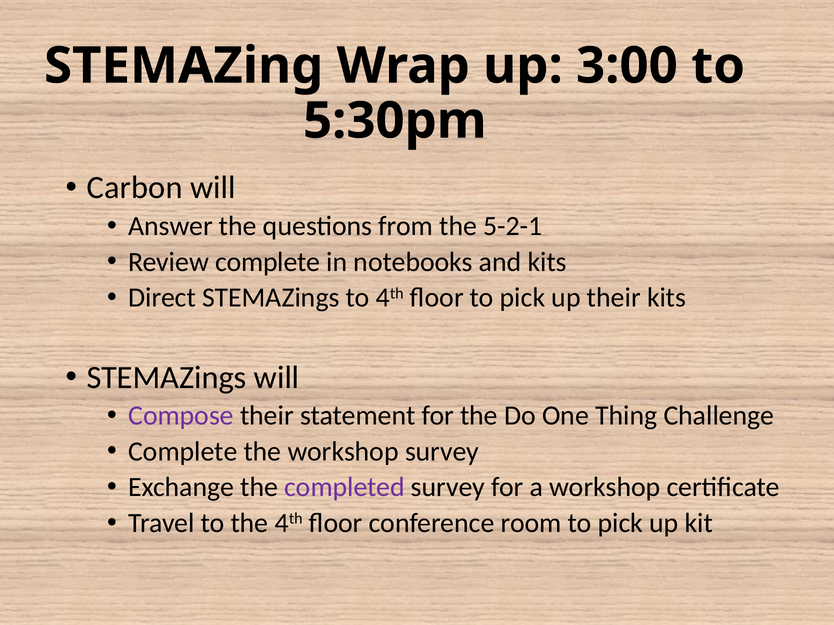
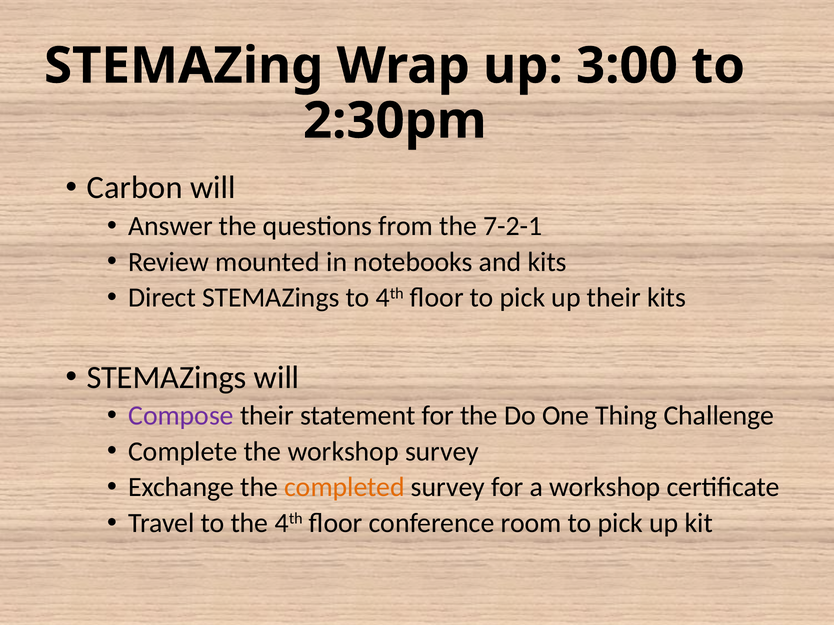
5:30pm: 5:30pm -> 2:30pm (395, 121)
5-2-1: 5-2-1 -> 7-2-1 (513, 226)
Review complete: complete -> mounted (267, 262)
completed colour: purple -> orange (345, 488)
